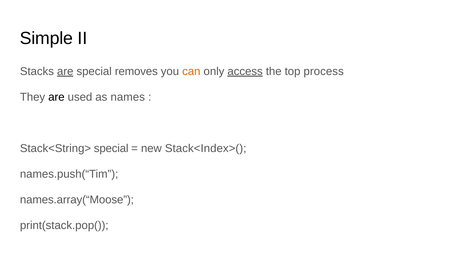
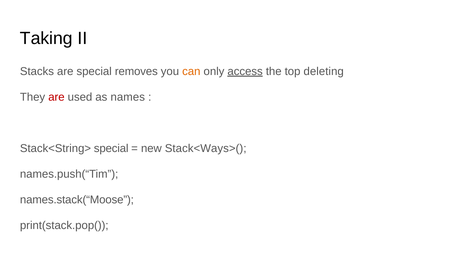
Simple: Simple -> Taking (46, 38)
are underline: present -> none (65, 71)
process: process -> deleting (324, 71)
are colour: black -> red (56, 97)
Stack<Index>(: Stack<Index>( -> Stack<Ways>( (206, 148)
names.array(“Moose: names.array(“Moose -> names.stack(“Moose (77, 200)
